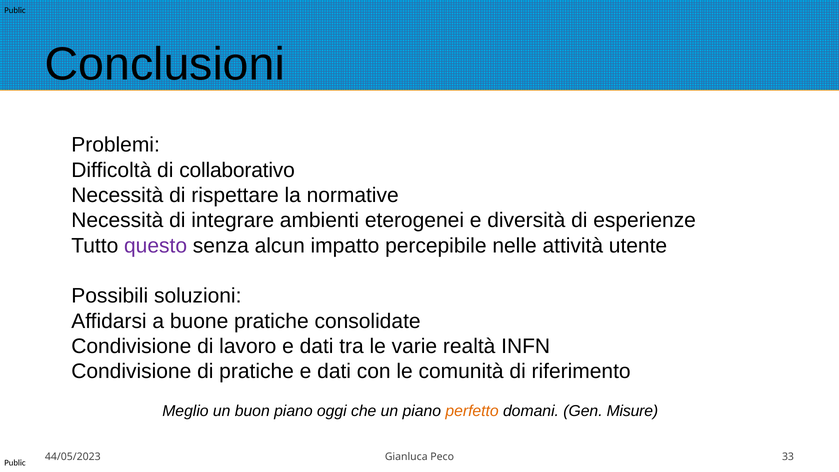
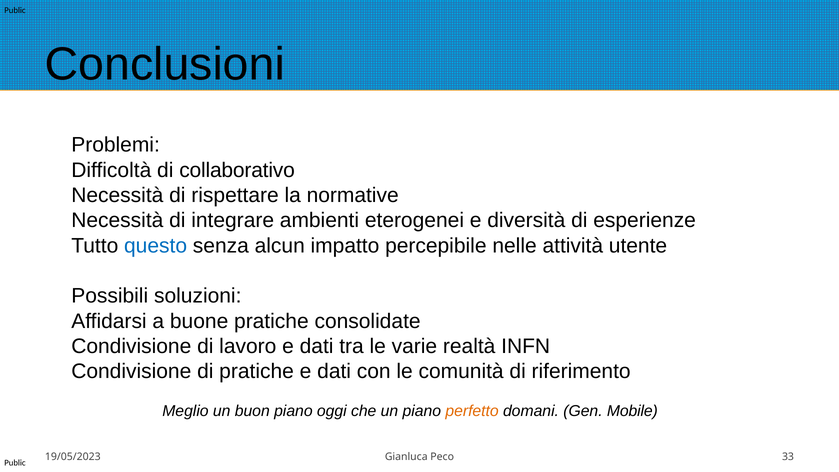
questo colour: purple -> blue (156, 246)
Misure: Misure -> Mobile (632, 411)
44/05/2023: 44/05/2023 -> 19/05/2023 (73, 457)
